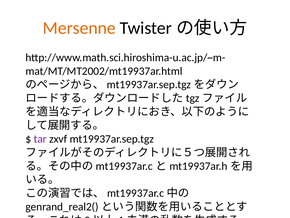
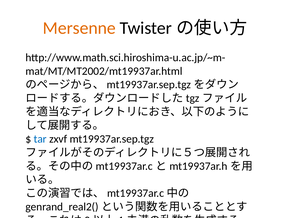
tar colour: purple -> blue (40, 139)
